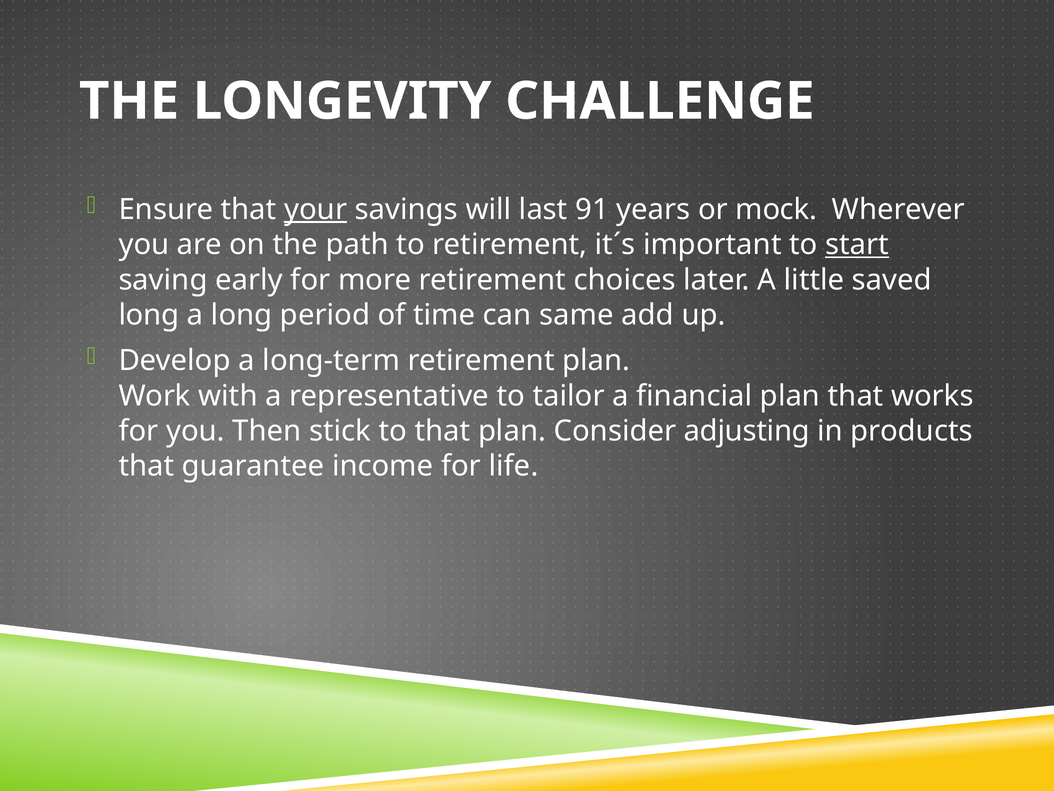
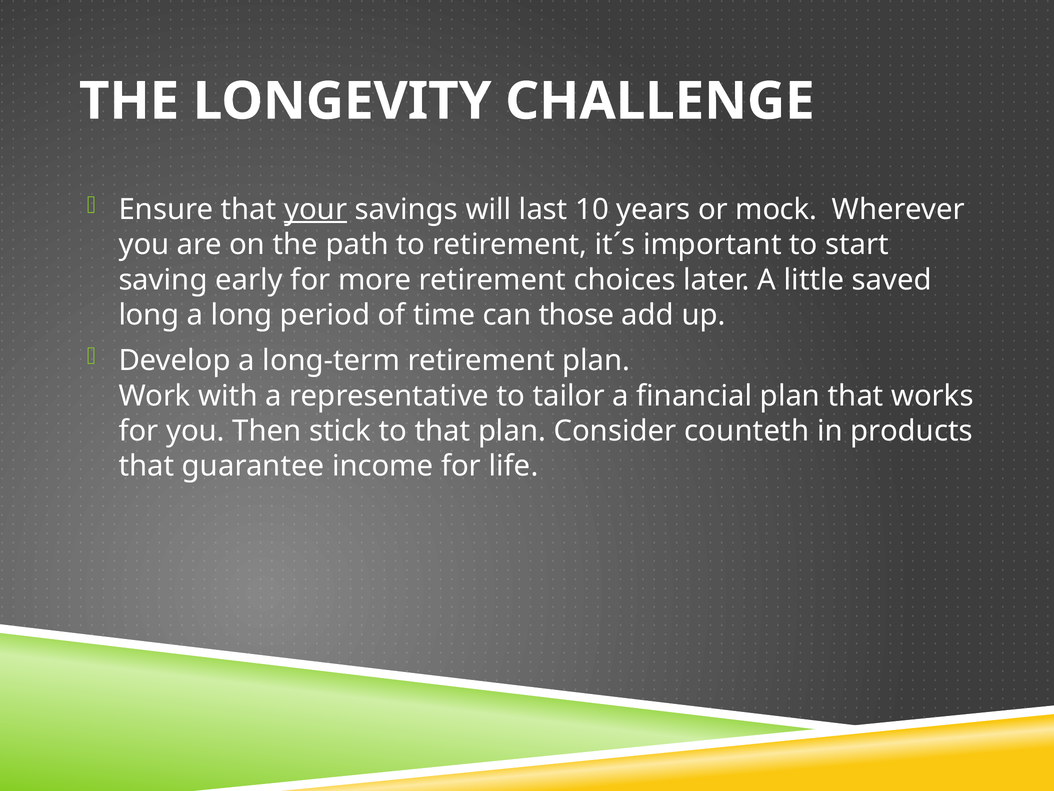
91: 91 -> 10 (592, 209)
start underline: present -> none (857, 245)
same: same -> those (577, 315)
adjusting: adjusting -> counteth (747, 431)
